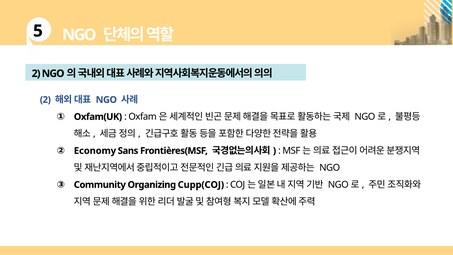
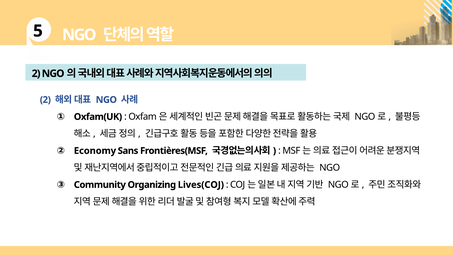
Cupp(COJ: Cupp(COJ -> Lives(COJ (201, 185)
